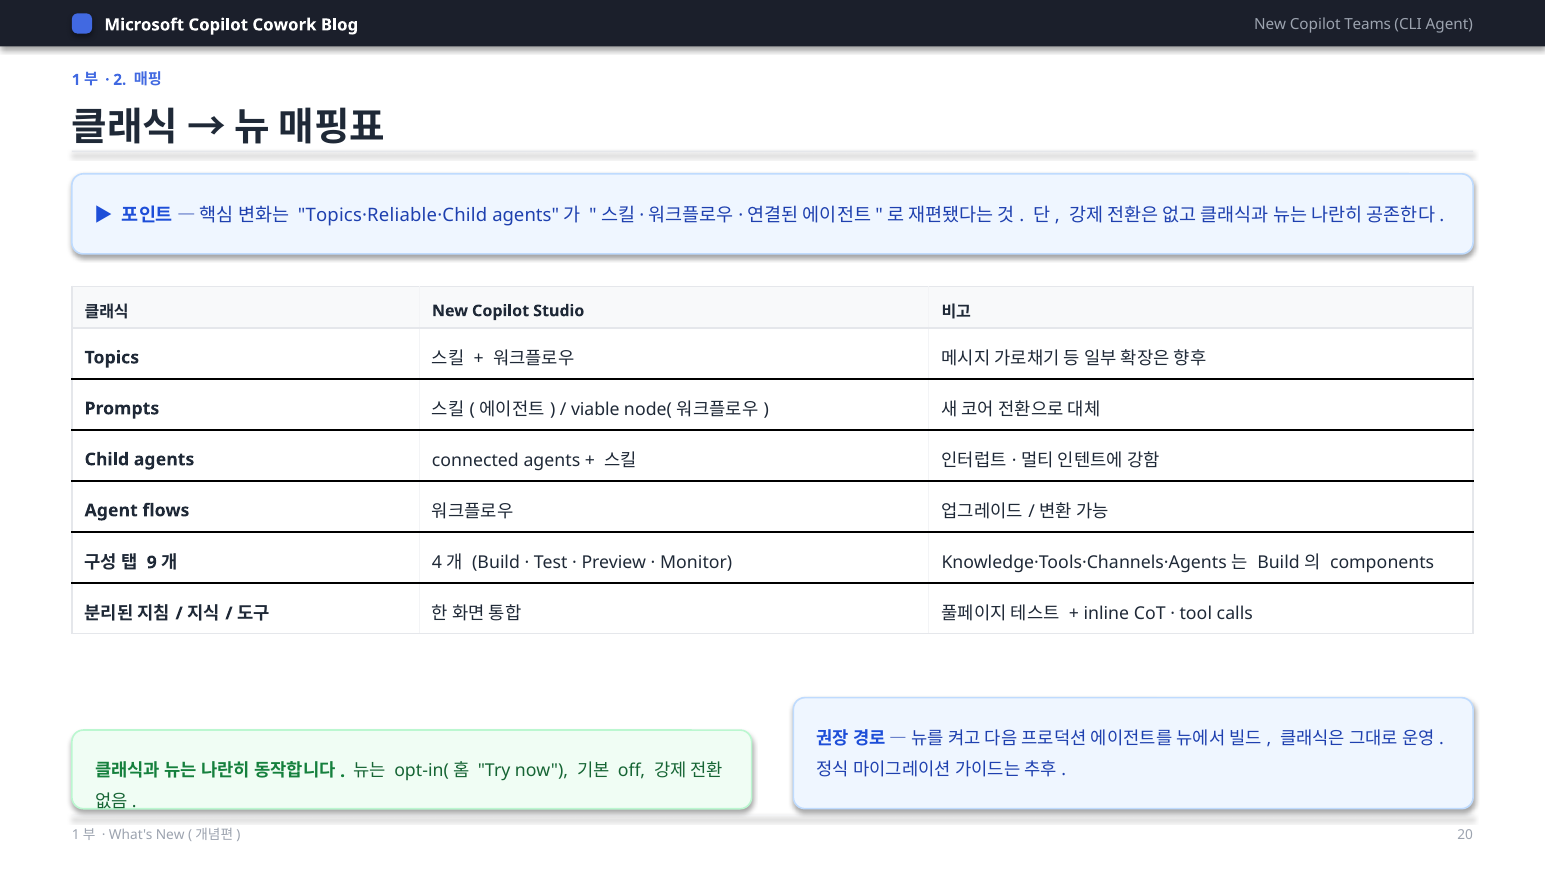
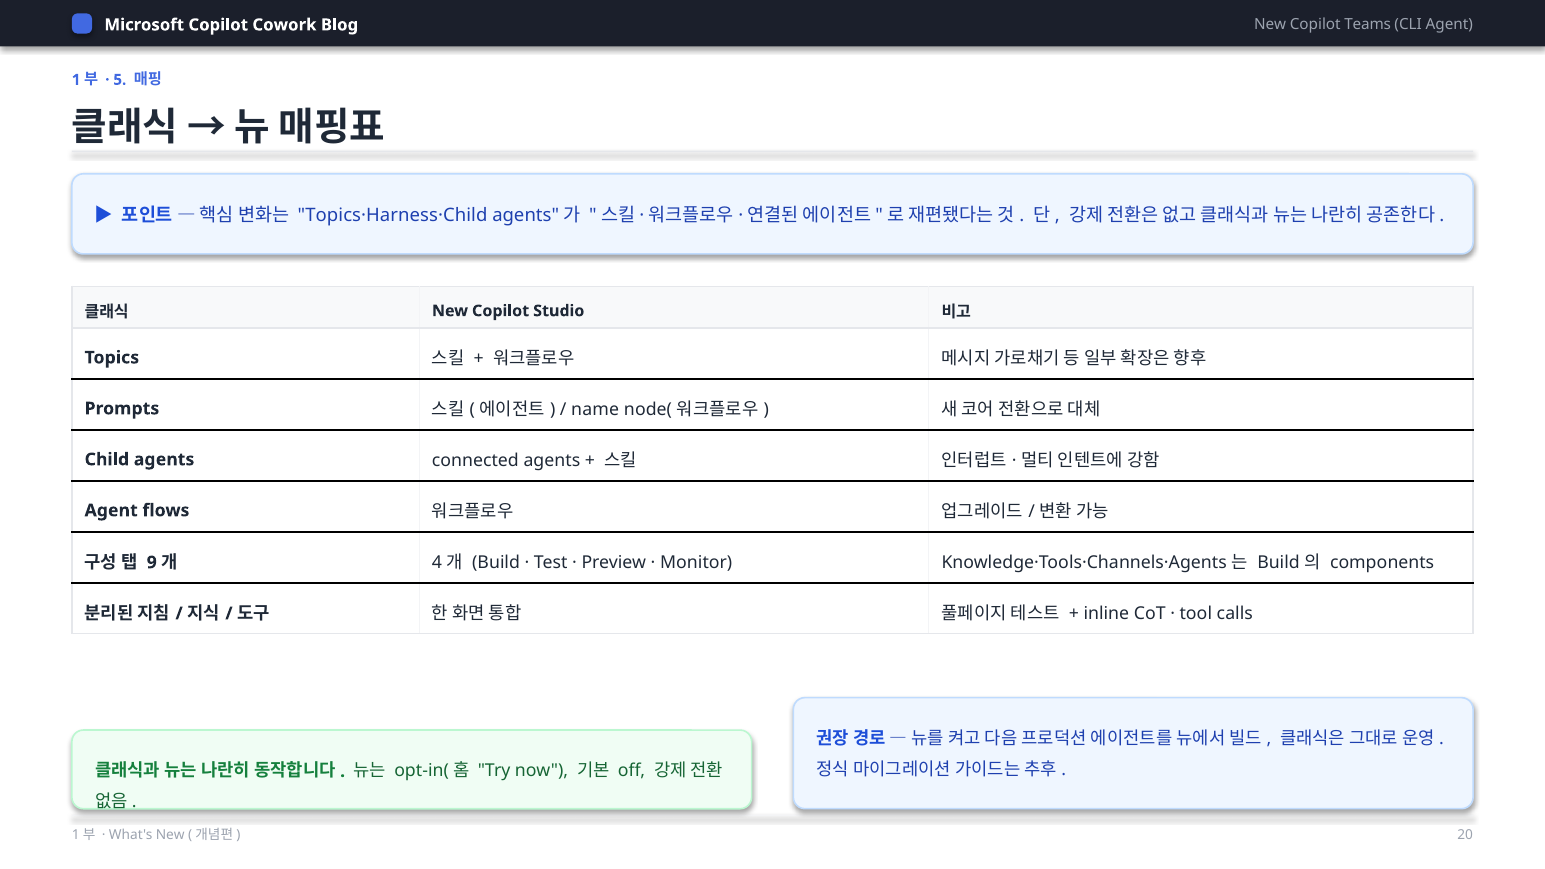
2: 2 -> 5 (120, 80)
Topics·Reliable·Child: Topics·Reliable·Child -> Topics·Harness·Child (393, 216)
viable: viable -> name (595, 410)
